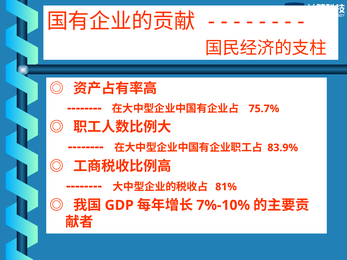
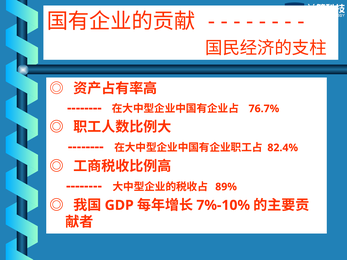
75.7%: 75.7% -> 76.7% (264, 109)
83.9%: 83.9% -> 82.4% (283, 148)
81%: 81% -> 89% (226, 187)
